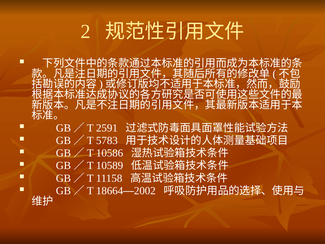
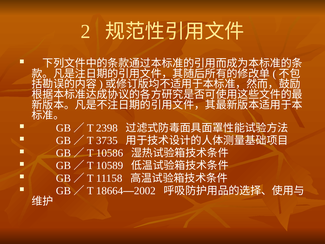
2591: 2591 -> 2398 (107, 128)
5783: 5783 -> 3735 (107, 140)
